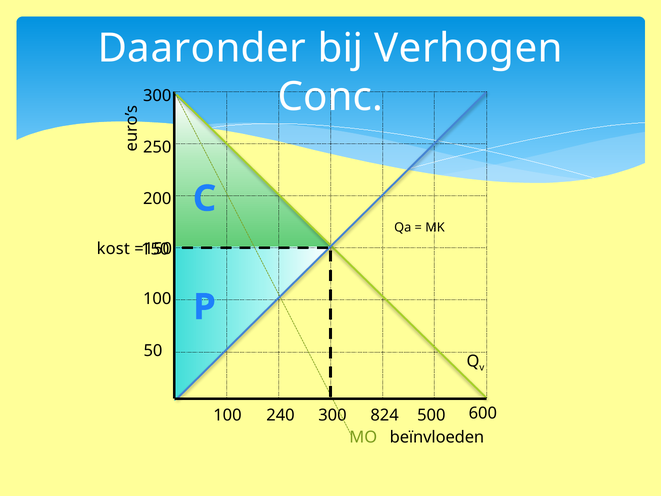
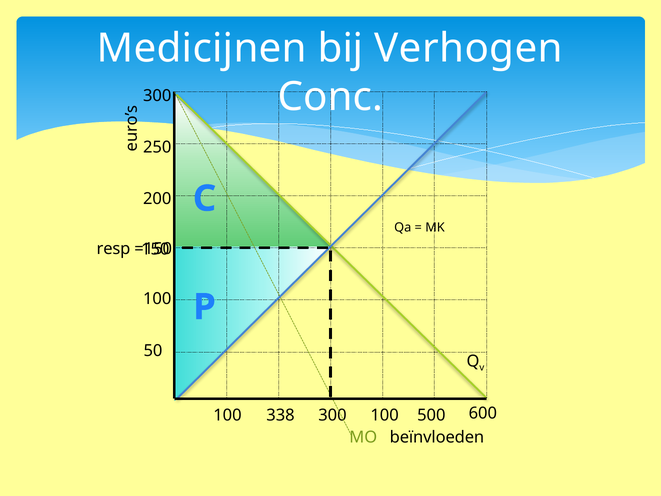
Daaronder: Daaronder -> Medicijnen (202, 48)
kost: kost -> resp (113, 249)
240: 240 -> 338 (281, 415)
300 824: 824 -> 100 (385, 415)
